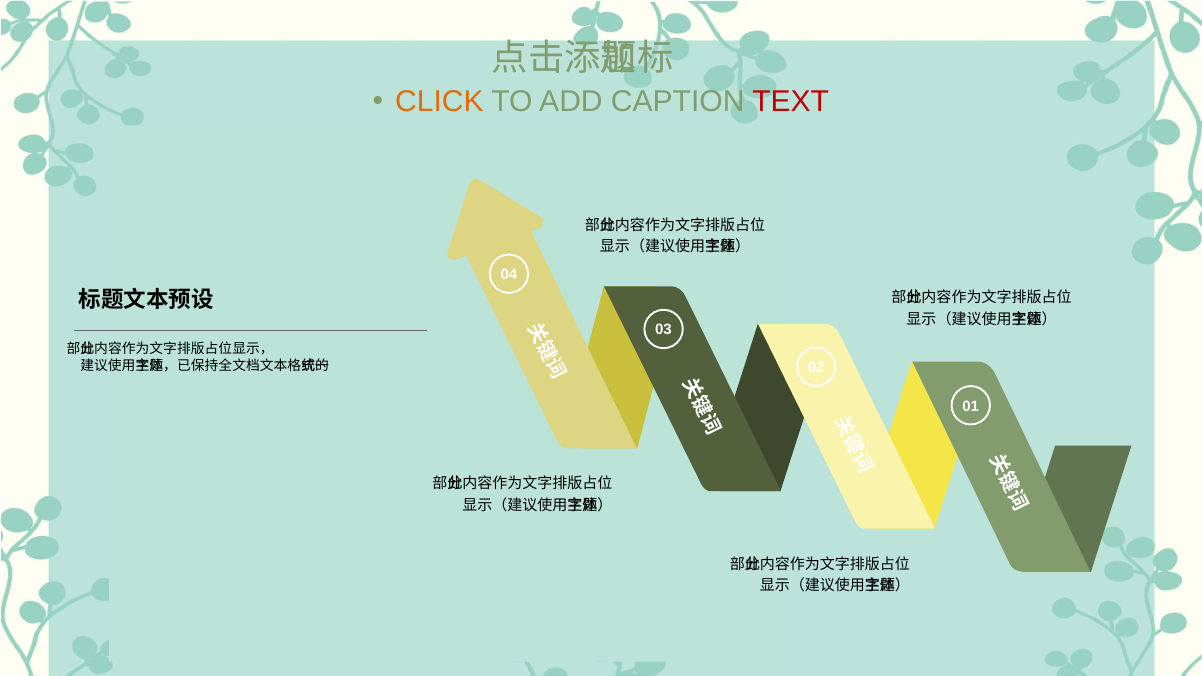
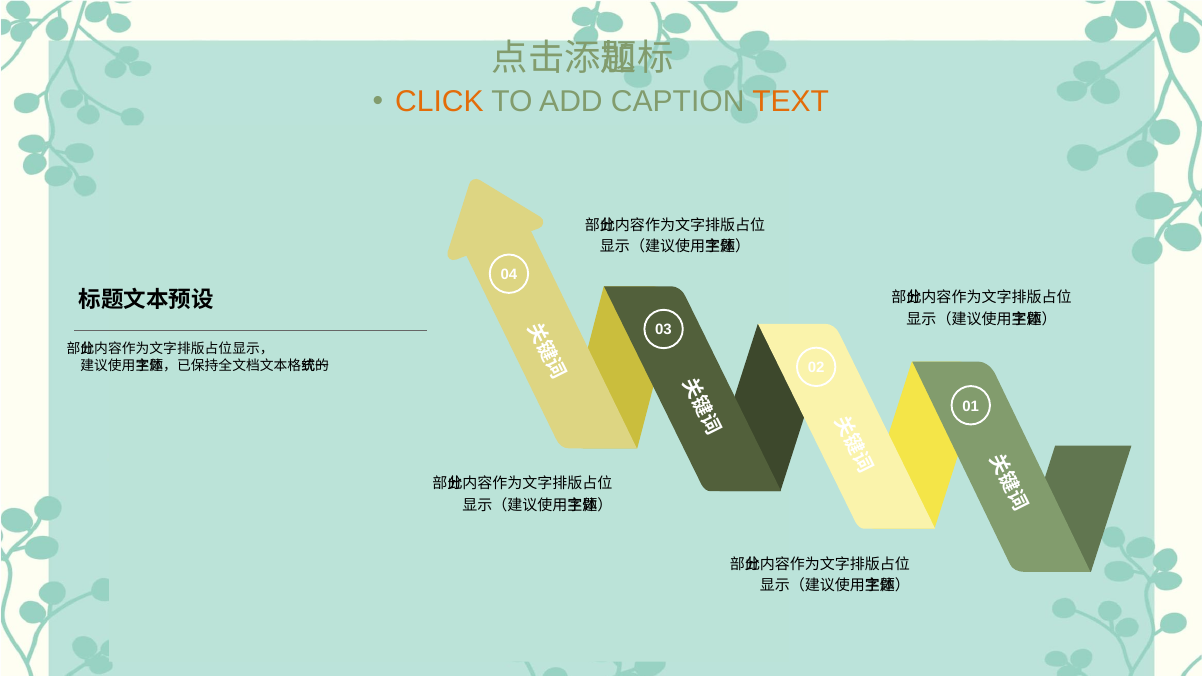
TEXT colour: red -> orange (791, 102)
